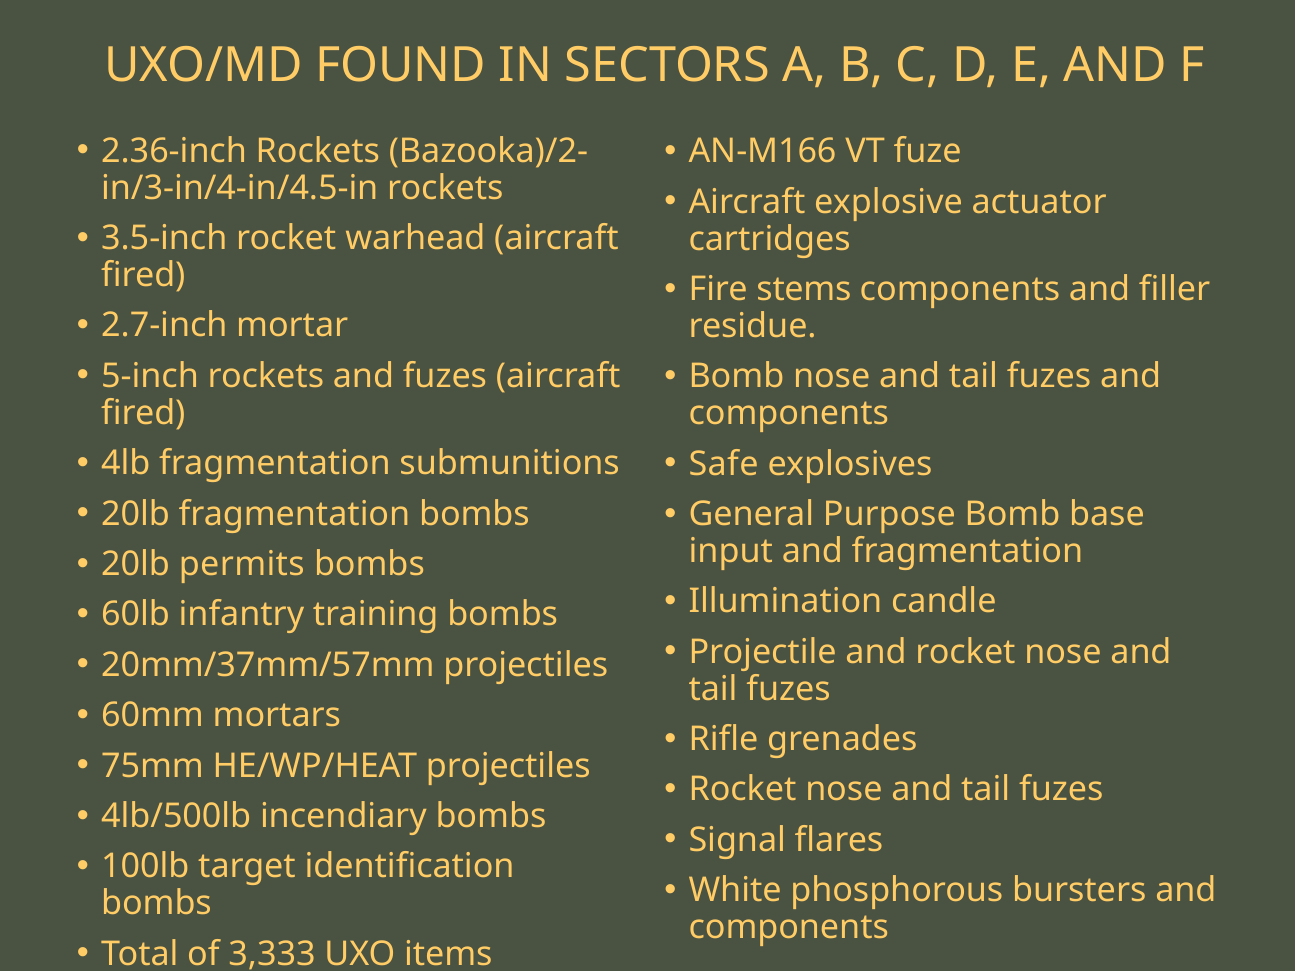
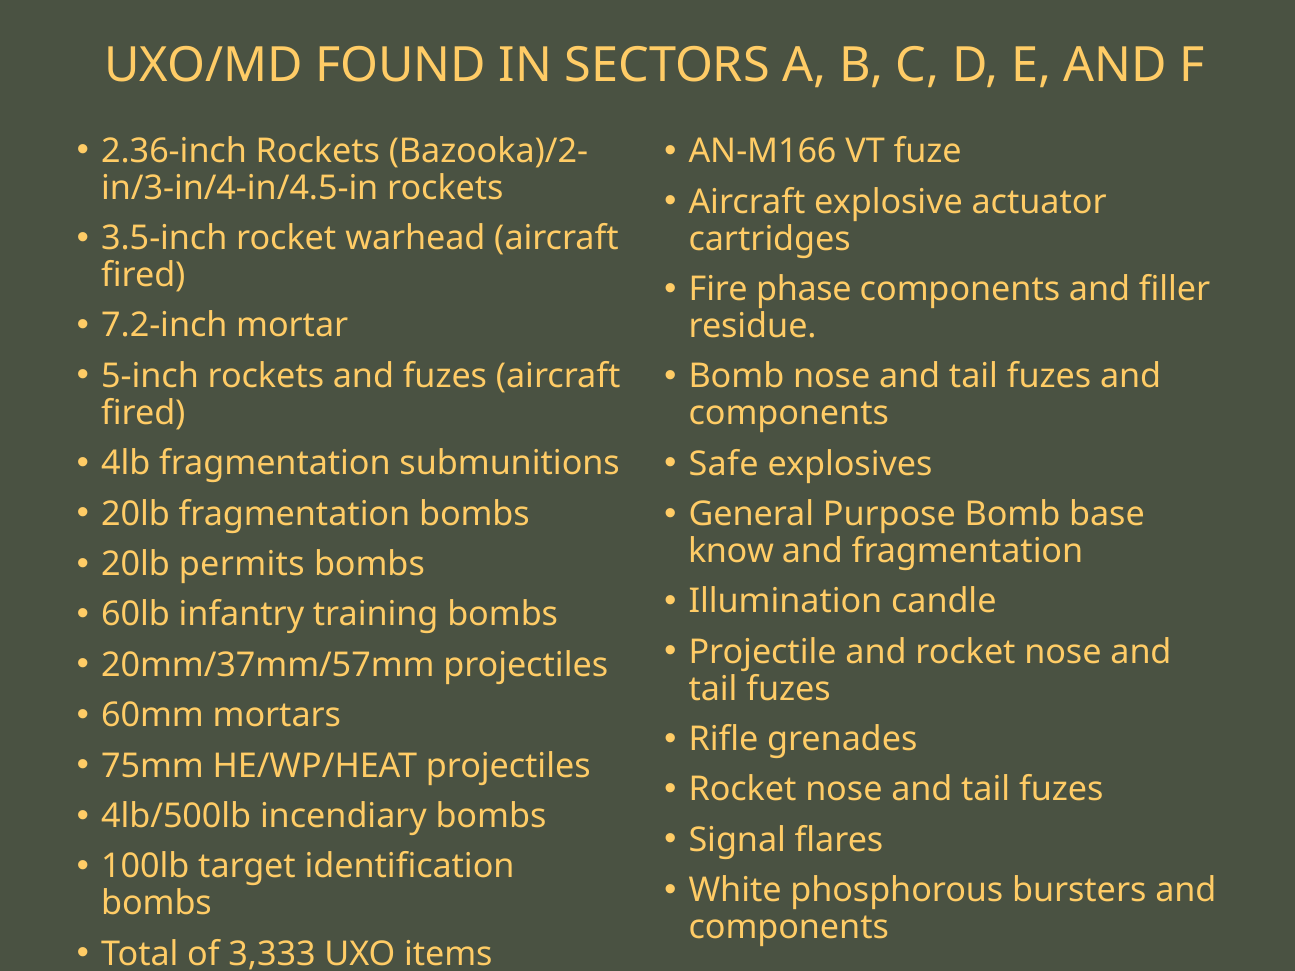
stems: stems -> phase (804, 289)
2.7-inch: 2.7-inch -> 7.2-inch (164, 326)
input: input -> know (731, 551)
